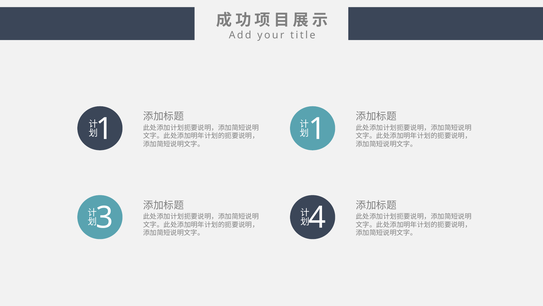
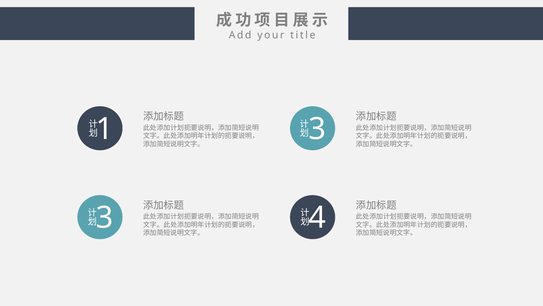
1: 1 -> 3 (317, 129)
